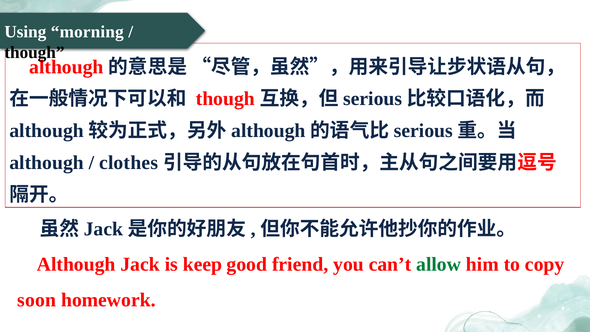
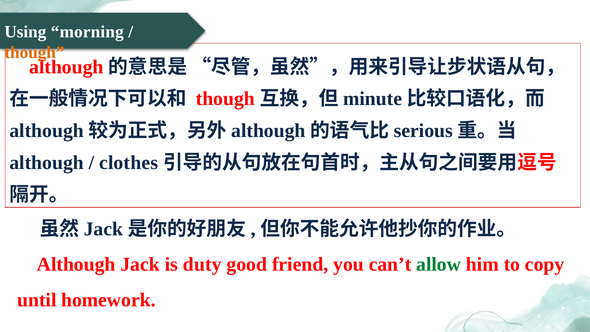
though colour: black -> orange (34, 52)
serious: serious -> minute (373, 99)
keep: keep -> duty (202, 264)
soon: soon -> until (37, 300)
